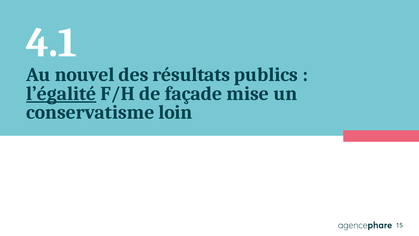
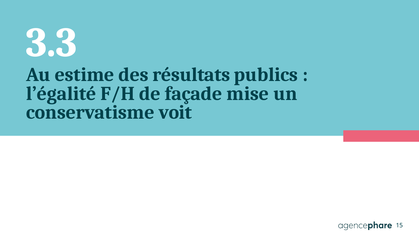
4.1: 4.1 -> 3.3 (51, 43)
nouvel: nouvel -> estime (85, 75)
l’égalité underline: present -> none (61, 93)
loin: loin -> voit (175, 112)
